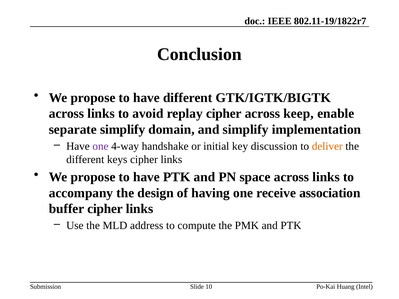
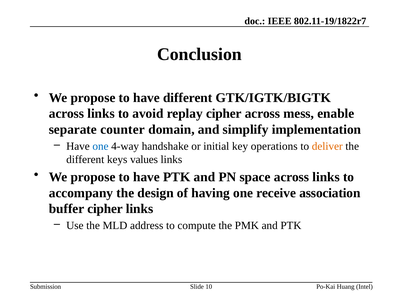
keep: keep -> mess (299, 114)
separate simplify: simplify -> counter (123, 130)
one colour: purple -> blue (100, 146)
discussion: discussion -> operations (274, 146)
keys cipher: cipher -> values (144, 160)
